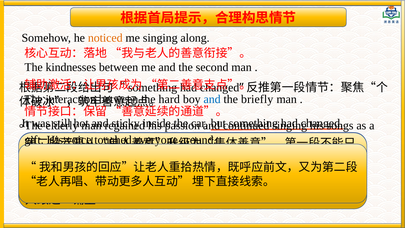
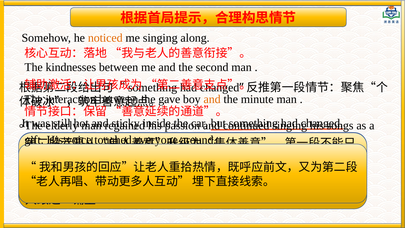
hard: hard -> gave (169, 99)
and colour: blue -> orange (212, 99)
briefly: briefly -> minute (257, 99)
